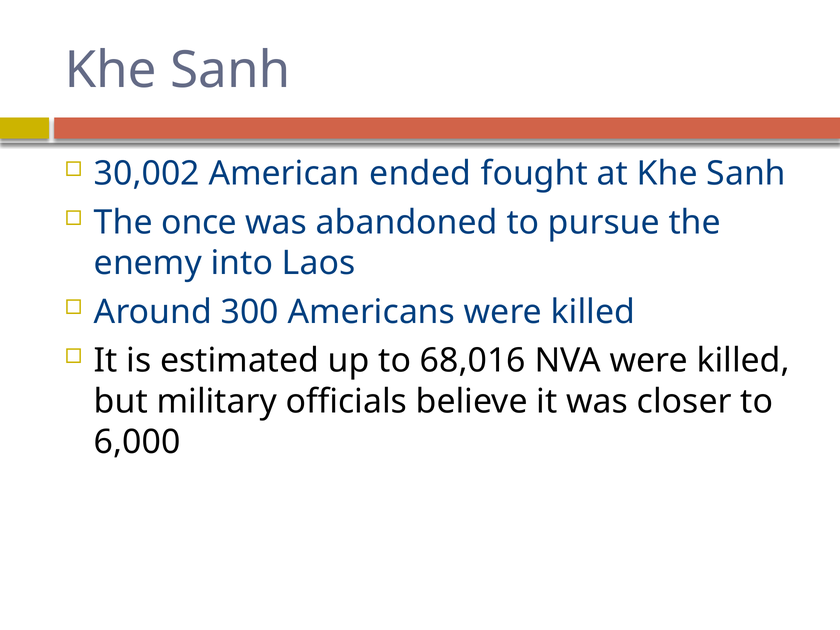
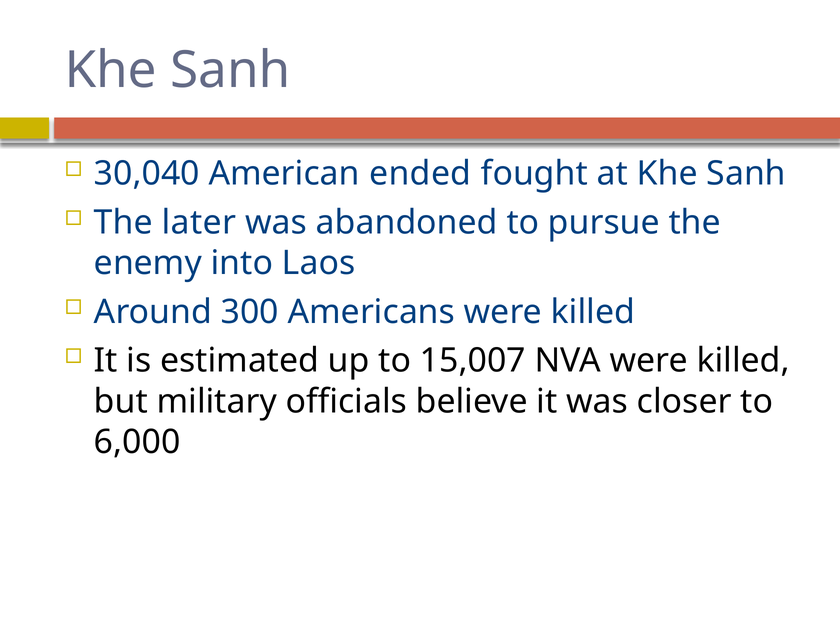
30,002: 30,002 -> 30,040 (147, 174)
once: once -> later (199, 223)
68,016: 68,016 -> 15,007 (473, 361)
